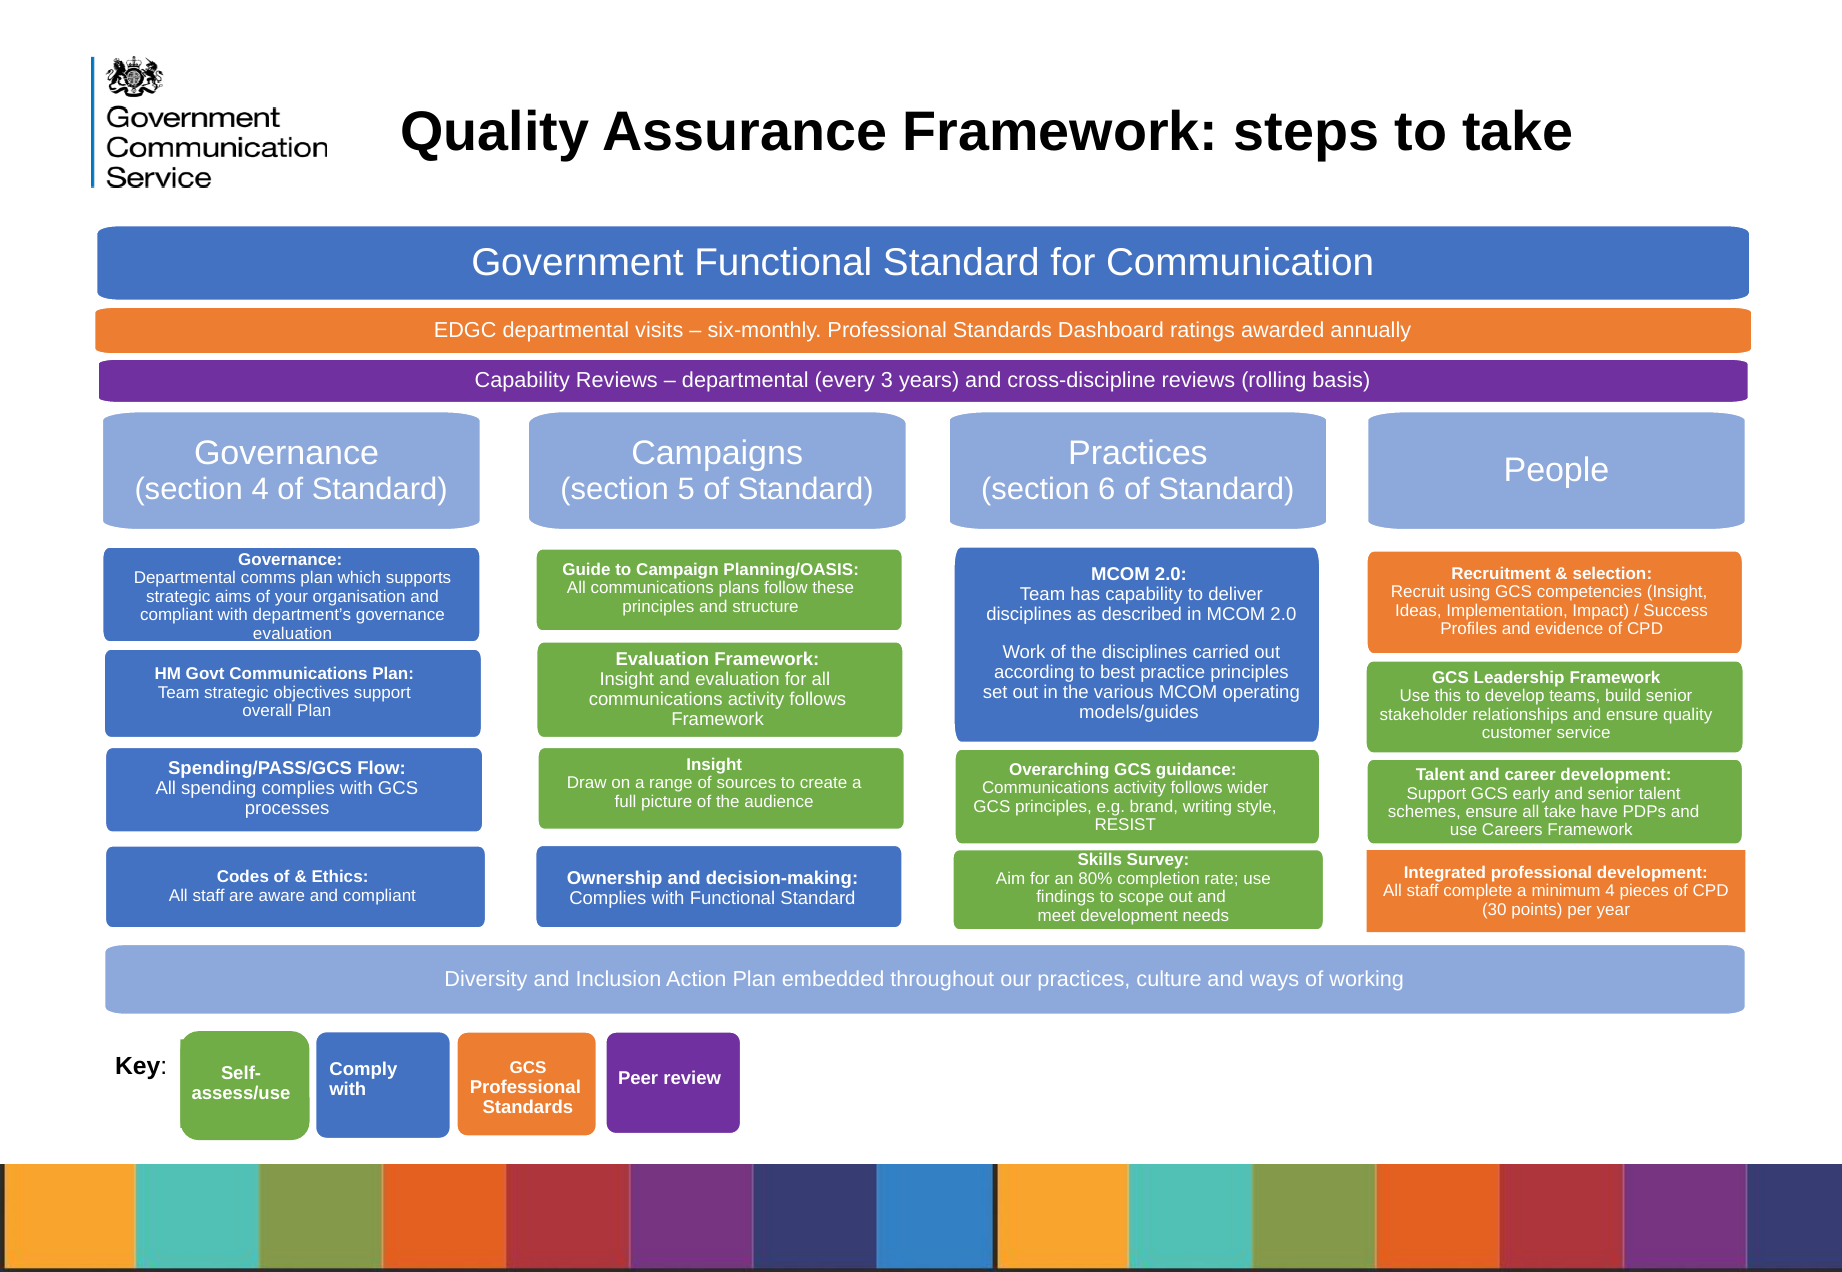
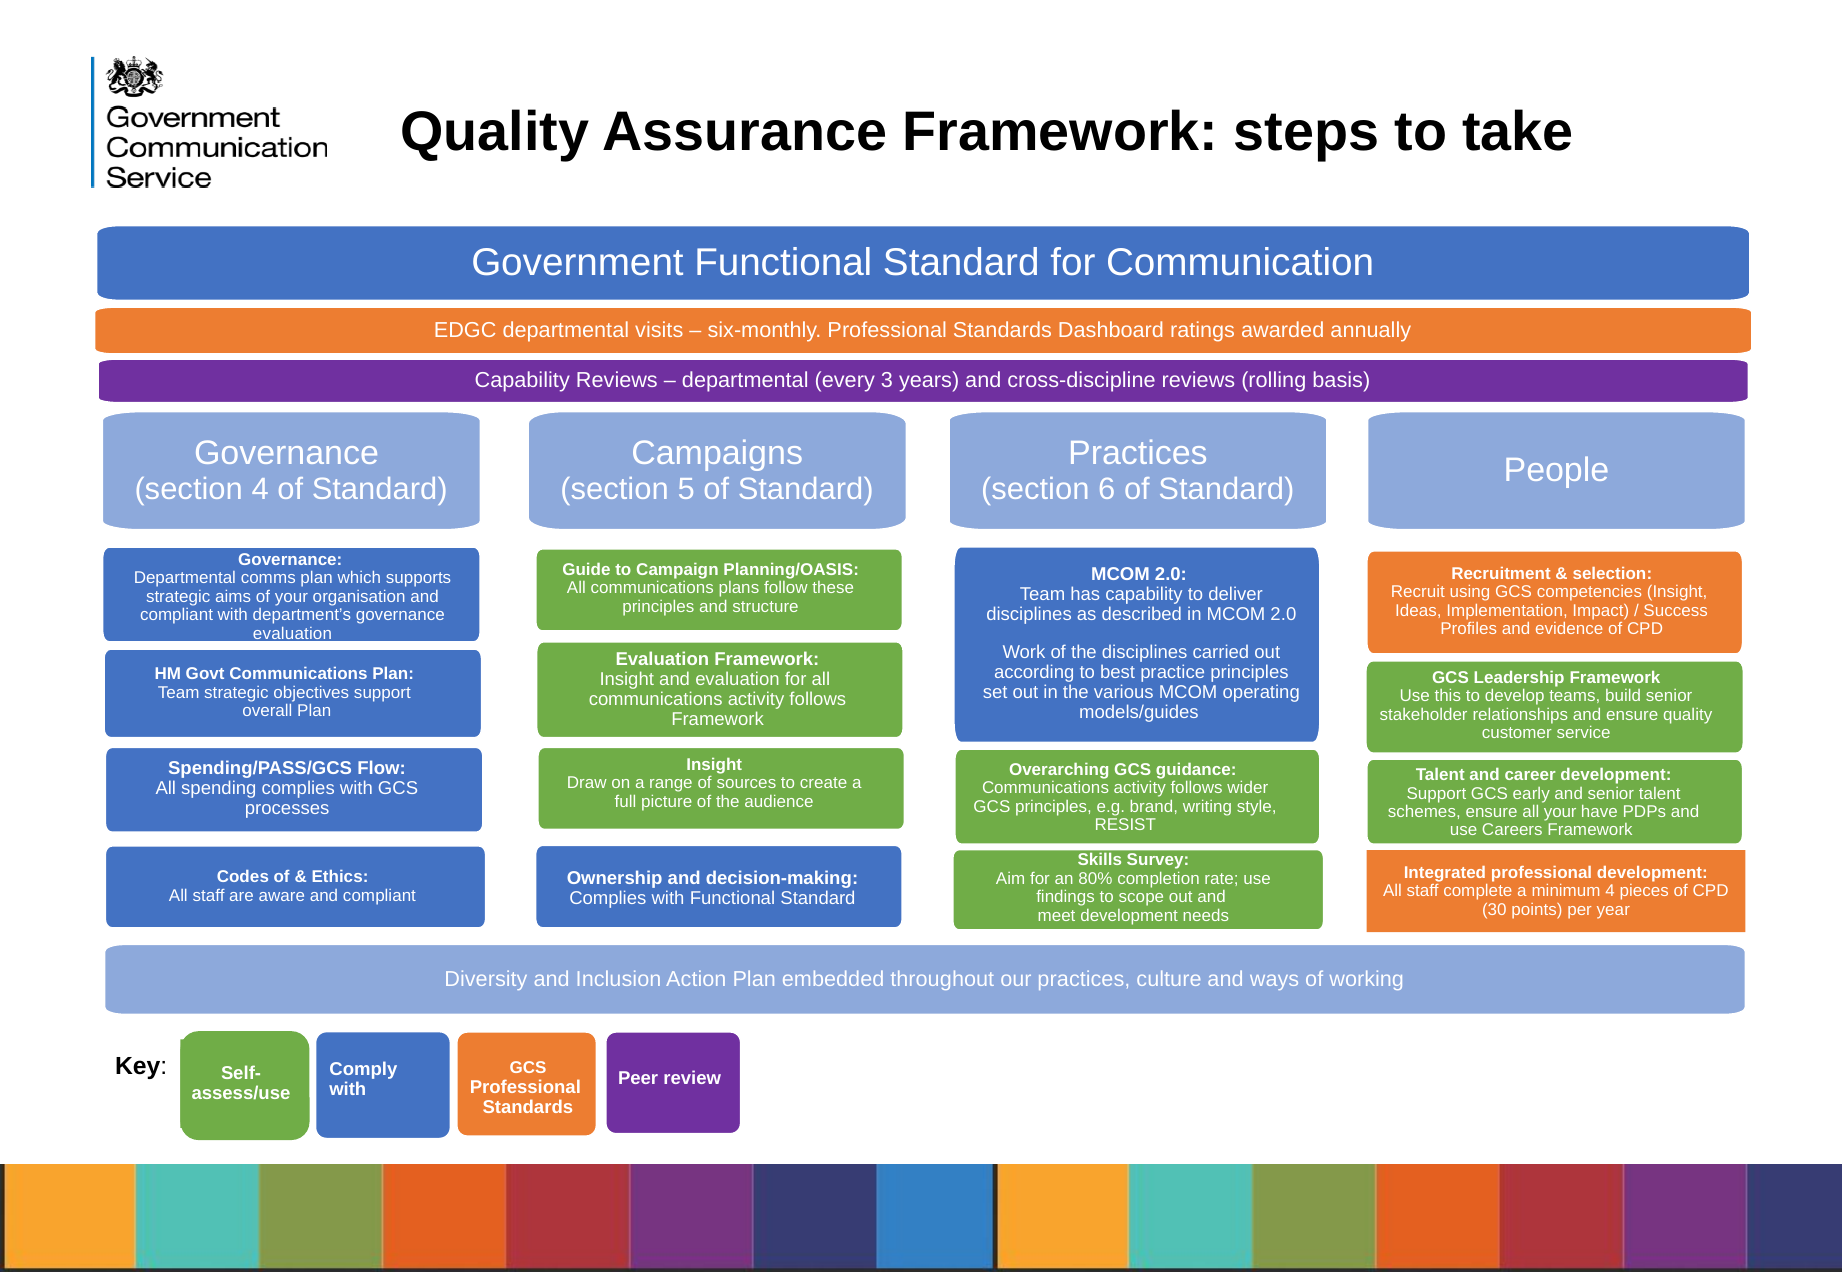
all take: take -> your (1560, 812)
